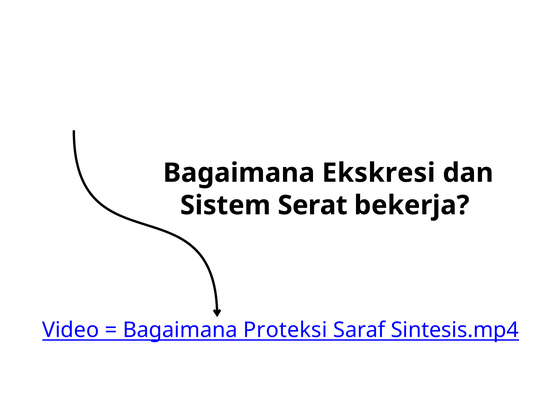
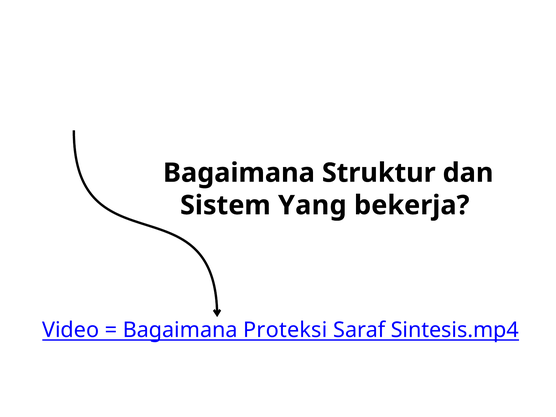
Ekskresi: Ekskresi -> Struktur (379, 173)
Serat: Serat -> Yang (312, 205)
